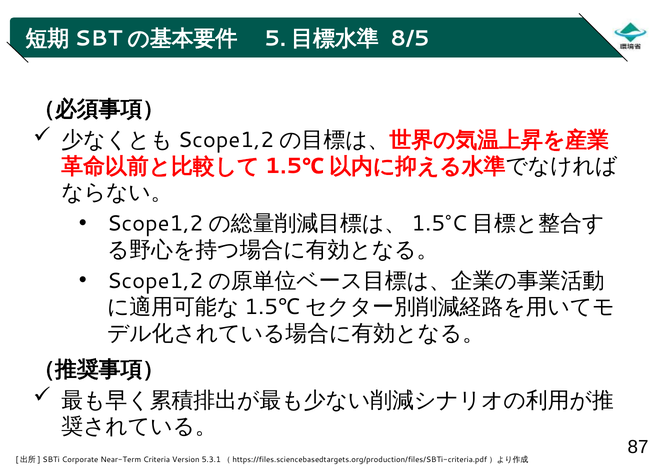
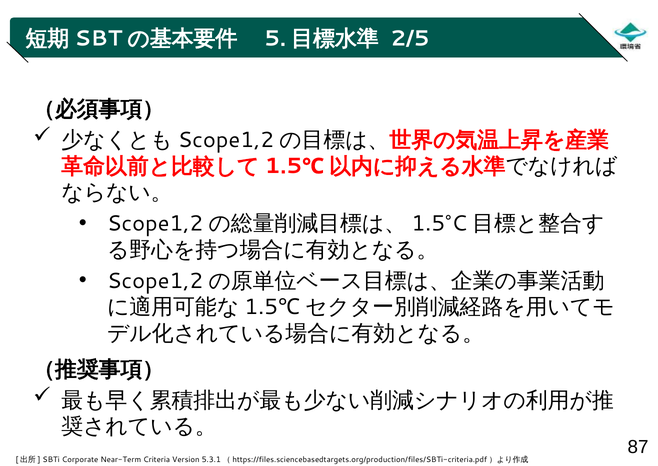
8/5: 8/5 -> 2/5 (410, 38)
